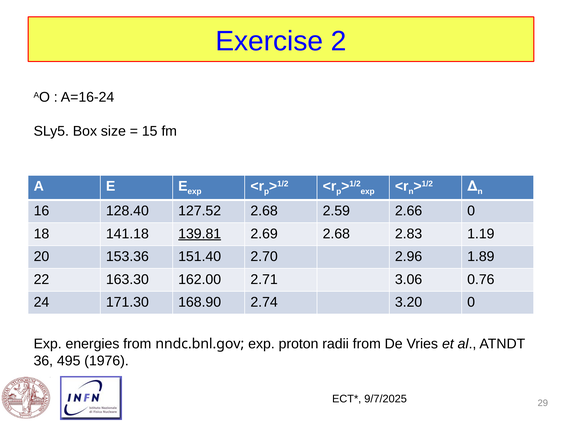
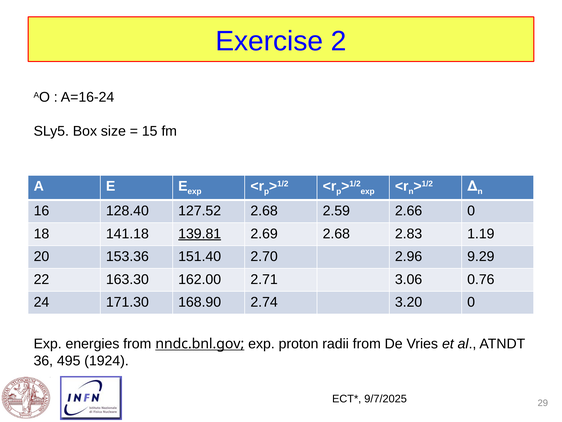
1.89: 1.89 -> 9.29 (481, 256)
nndc.bnl.gov underline: none -> present (200, 343)
1976: 1976 -> 1924 (107, 360)
